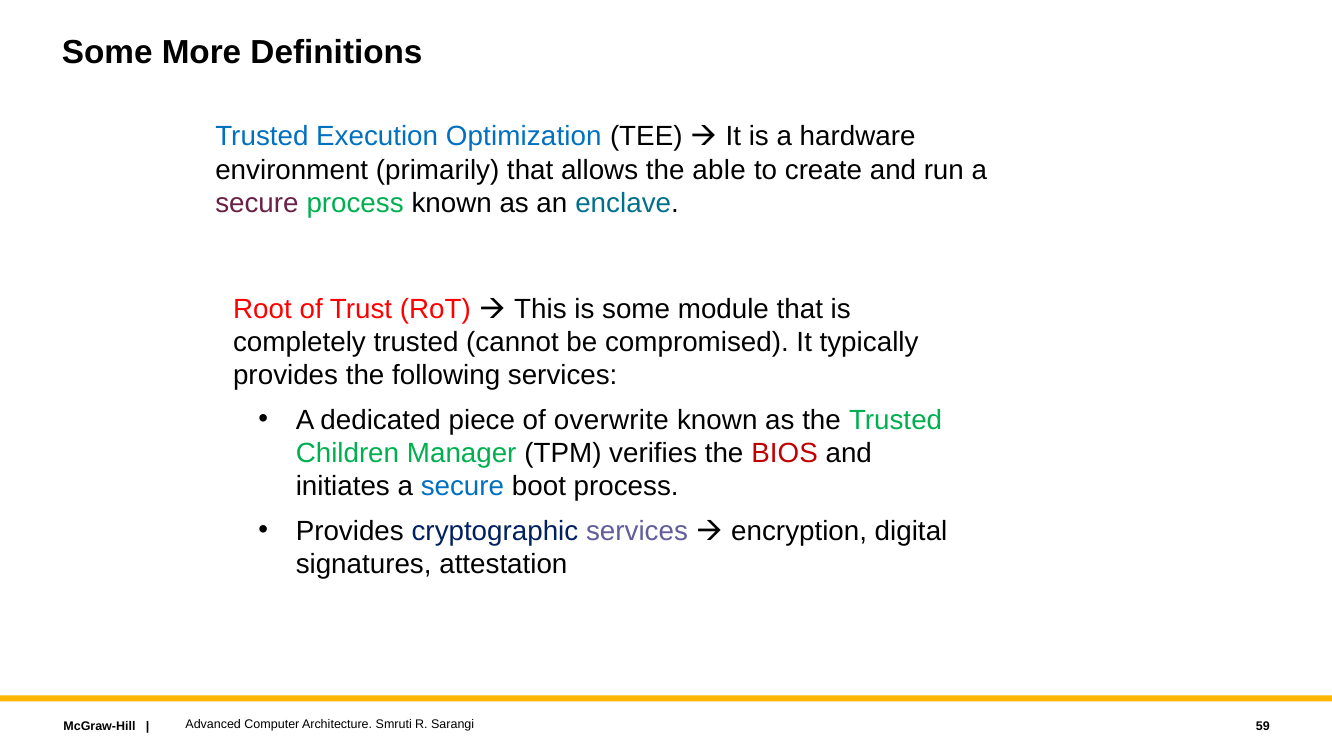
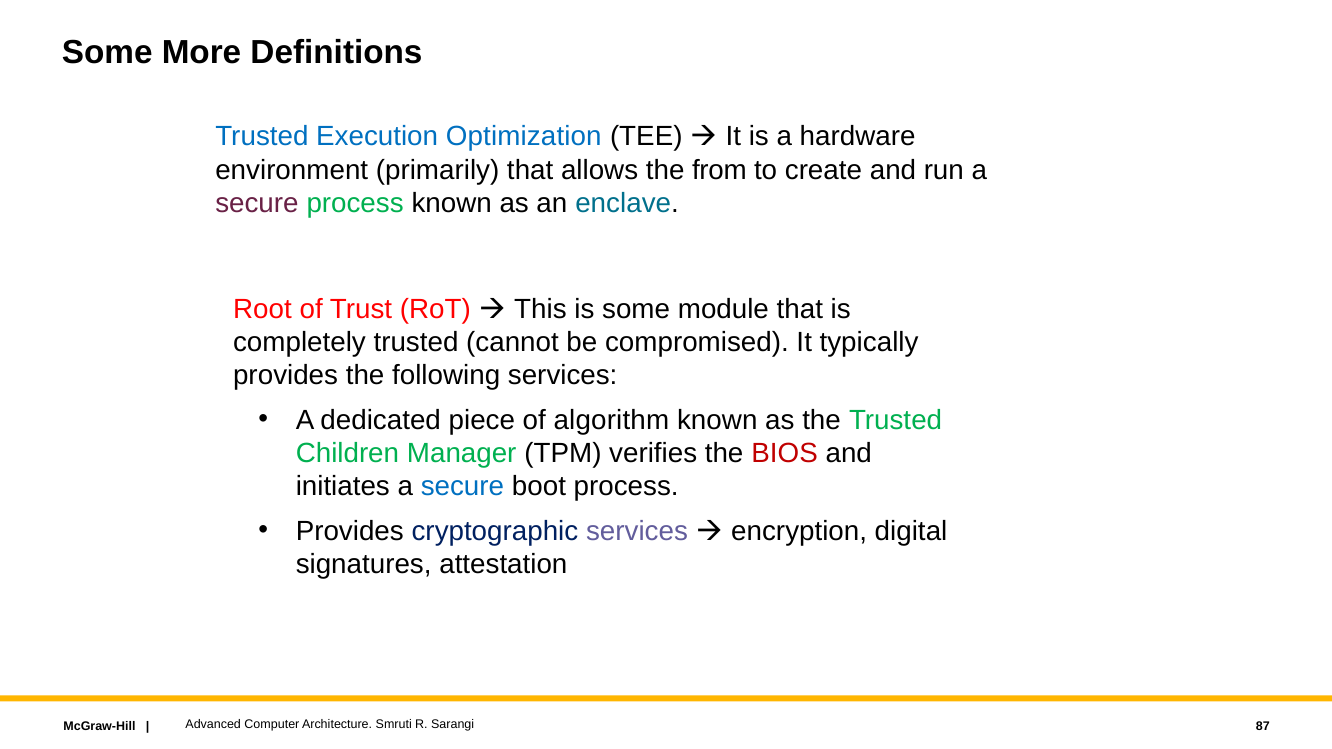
able: able -> from (719, 170)
overwrite: overwrite -> algorithm (611, 420)
59: 59 -> 87 (1263, 727)
